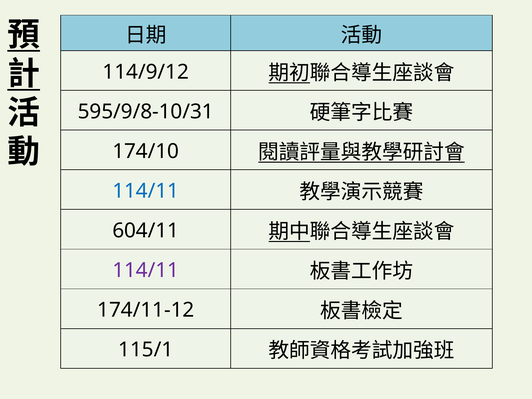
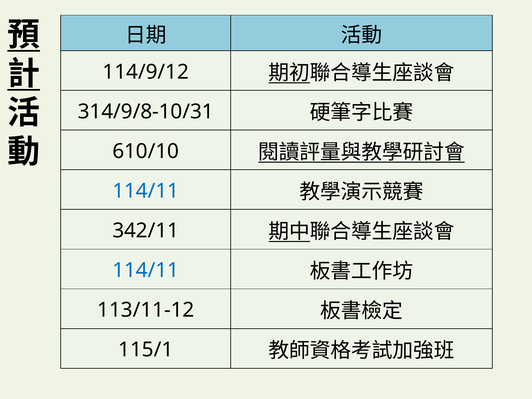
595/9/8-10/31: 595/9/8-10/31 -> 314/9/8-10/31 (146, 112)
174/10: 174/10 -> 610/10 (146, 151)
604/11: 604/11 -> 342/11 (146, 231)
114/11 colour: purple -> blue (146, 270)
174/11-12: 174/11-12 -> 113/11-12 (146, 310)
